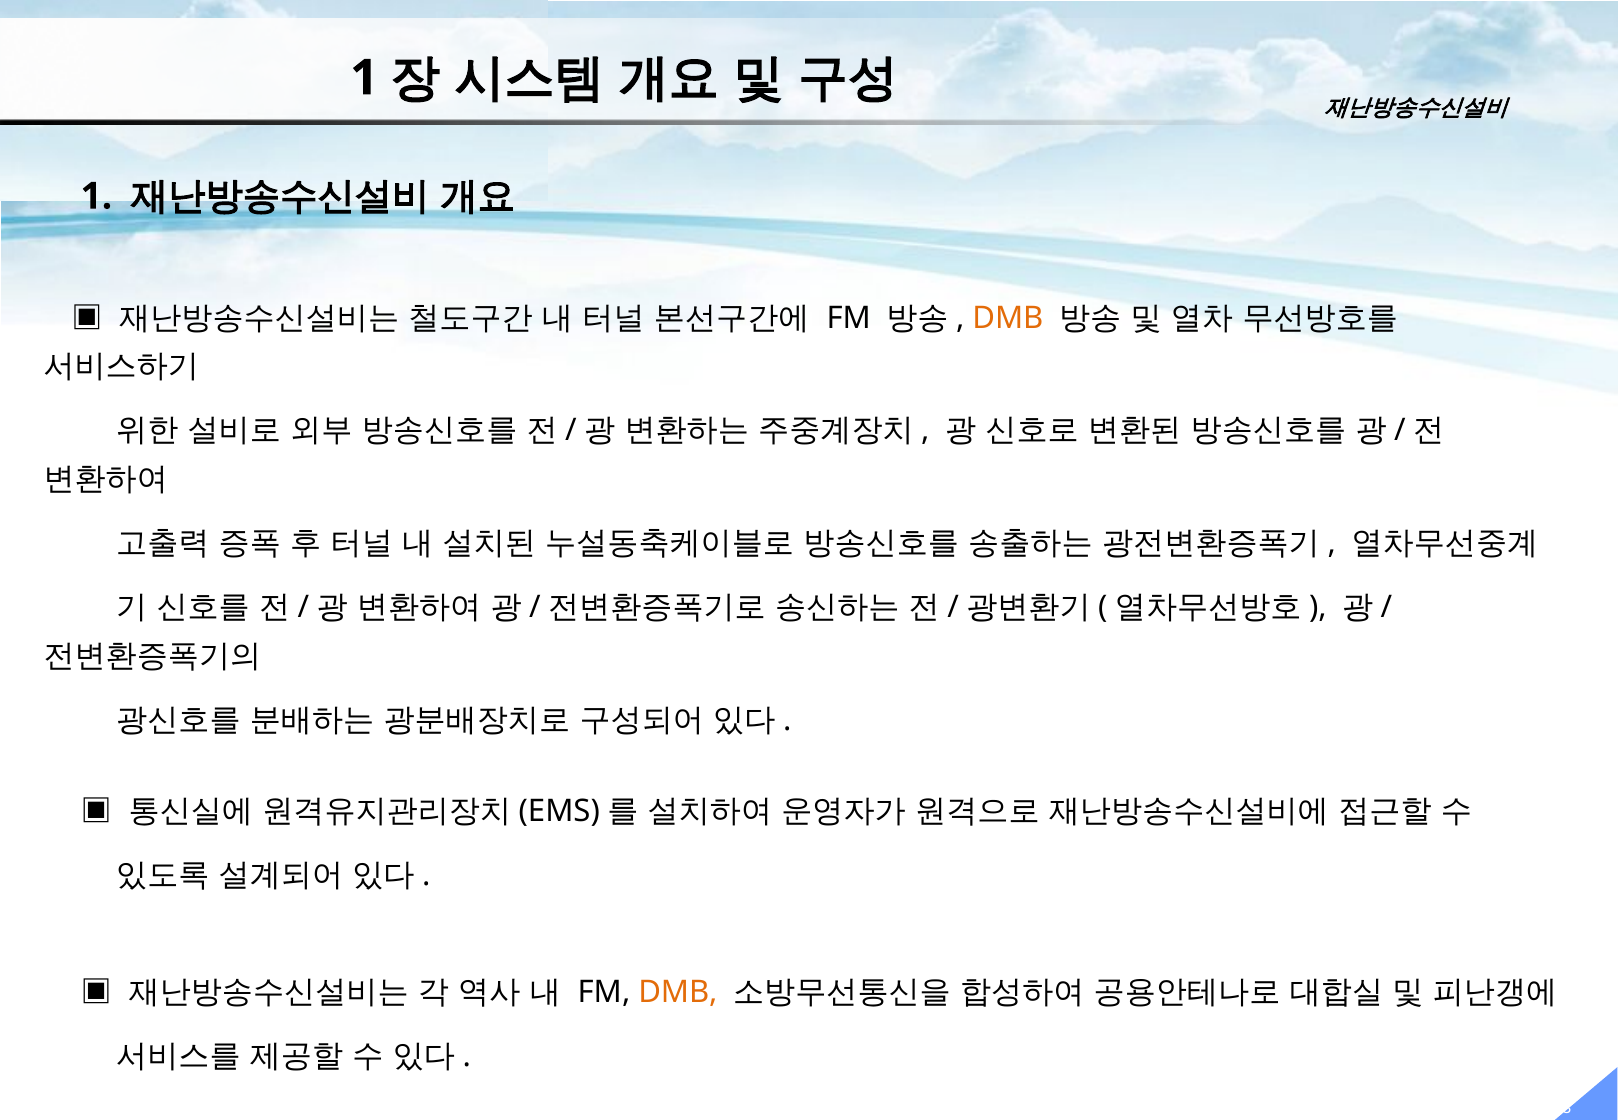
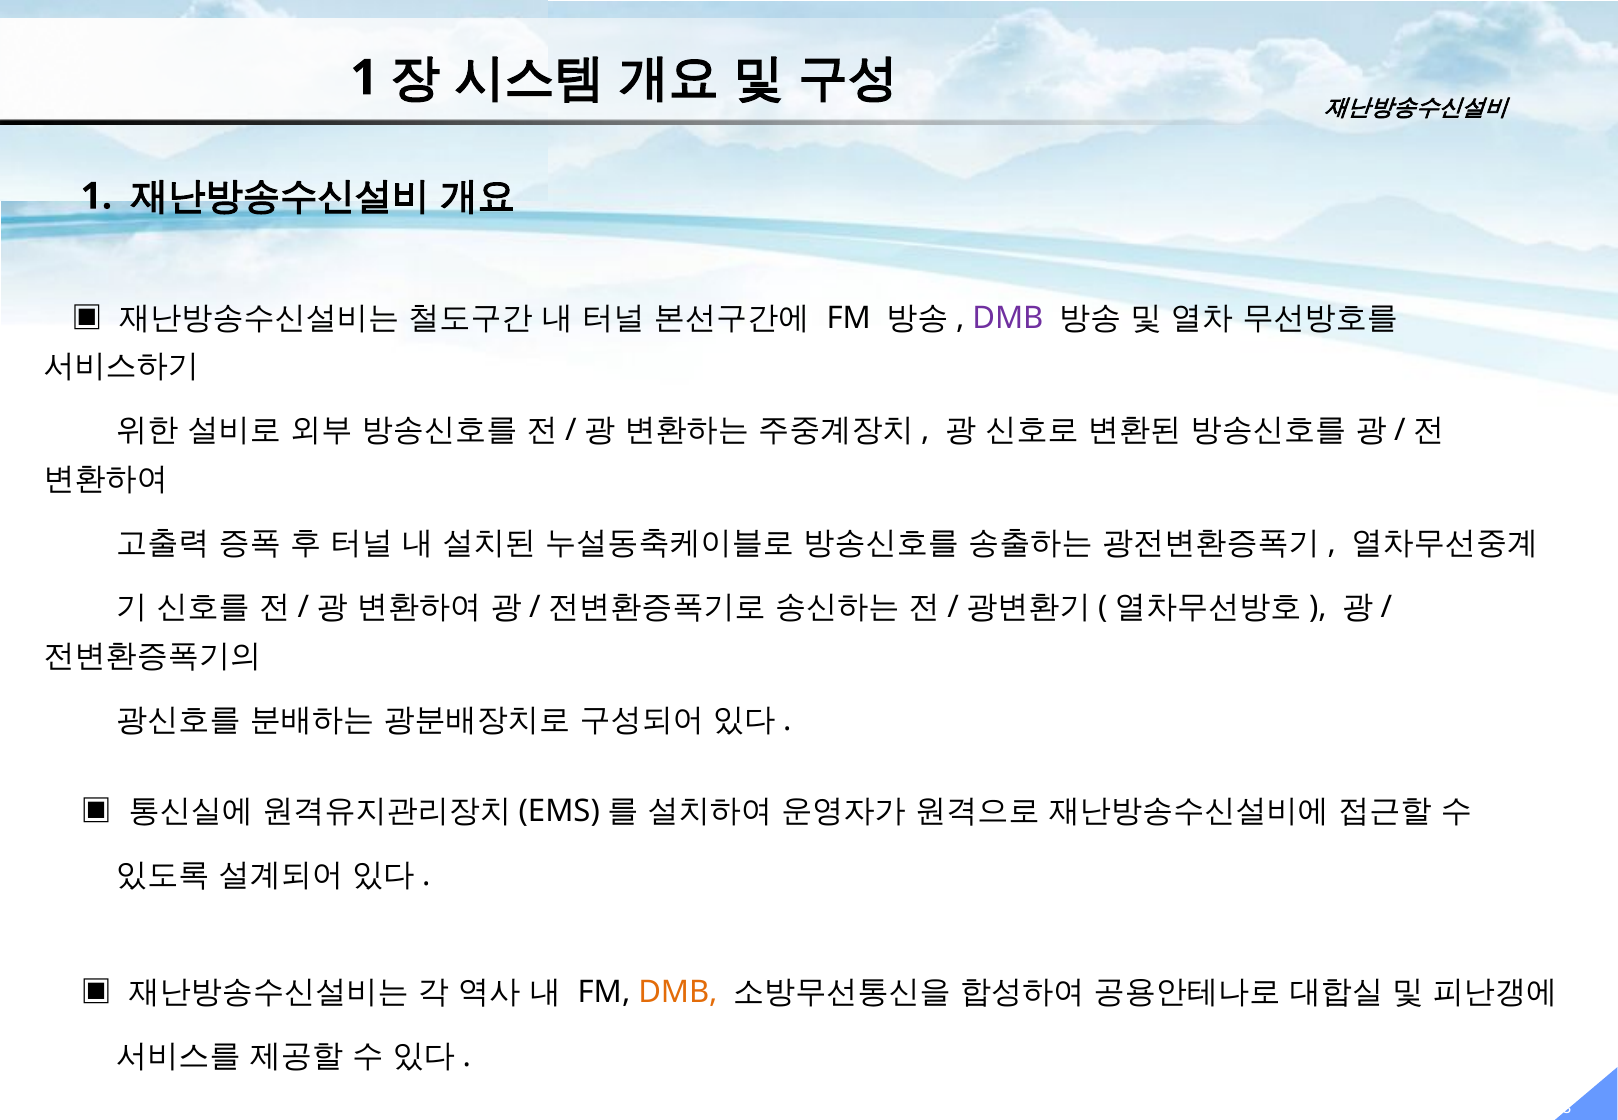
DMB colour: orange -> purple (1008, 318)
